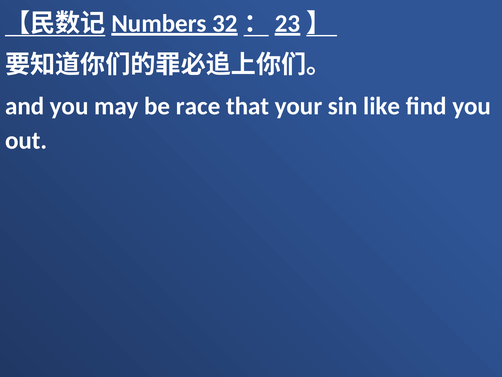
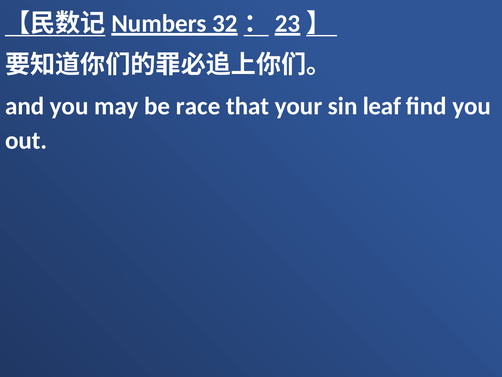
like: like -> leaf (382, 106)
